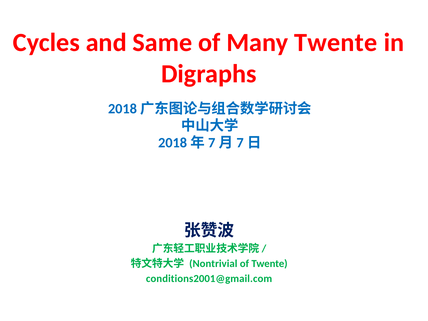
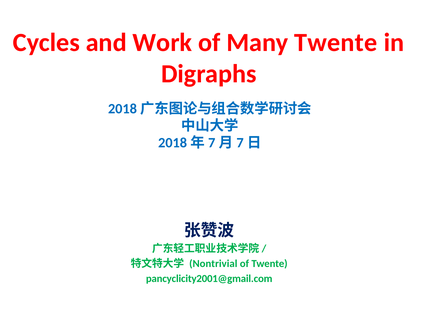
Same: Same -> Work (162, 43)
conditions2001@gmail.com: conditions2001@gmail.com -> pancyclicity2001@gmail.com (209, 279)
